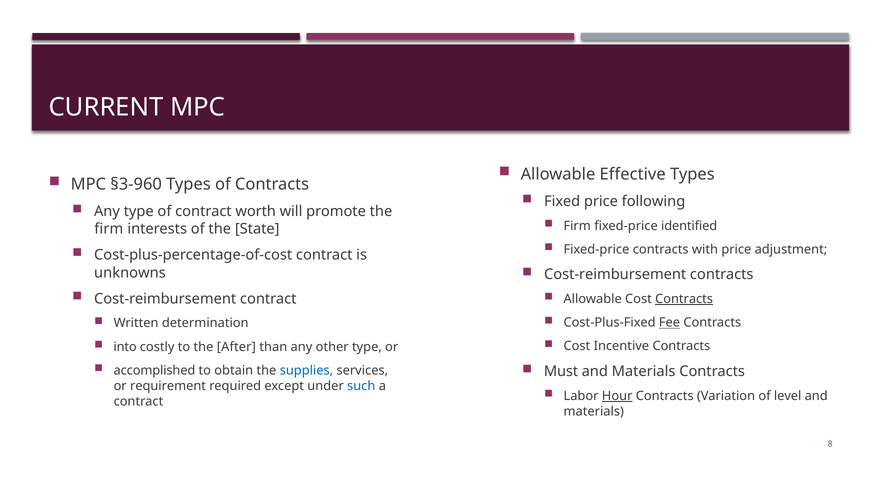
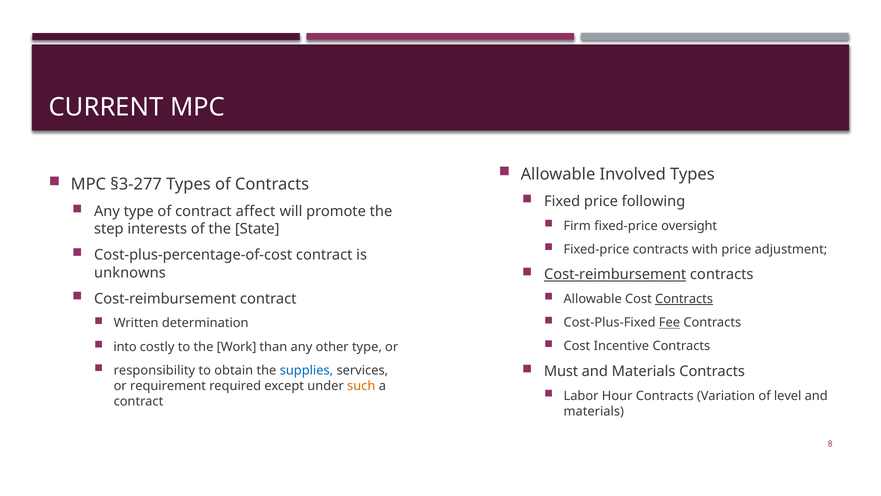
Effective: Effective -> Involved (633, 174)
§3-960: §3-960 -> §3-277 (136, 184)
worth: worth -> affect (256, 211)
identified: identified -> oversight (689, 226)
firm: firm -> step (109, 229)
Cost-reimbursement underline: none -> present (615, 274)
After: After -> Work (237, 346)
accomplished: accomplished -> responsibility (154, 370)
such colour: blue -> orange (361, 385)
Hour underline: present -> none (617, 395)
